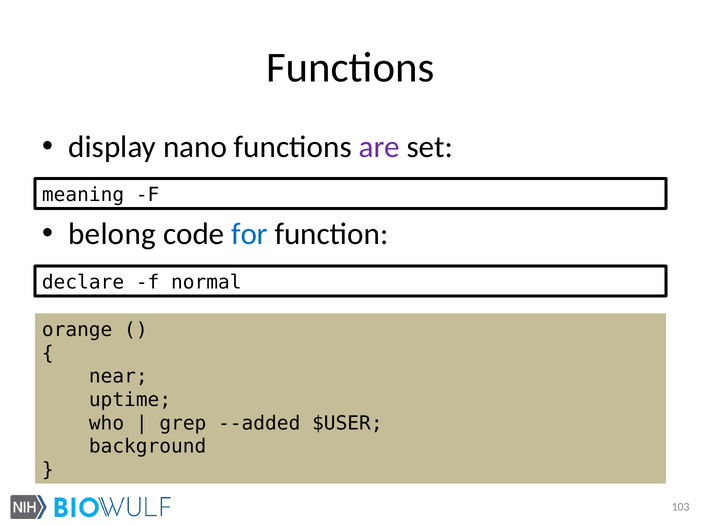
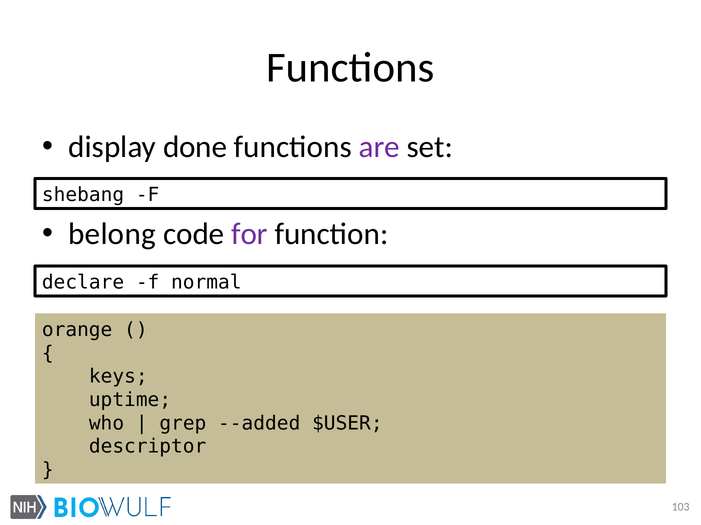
nano: nano -> done (195, 147)
meaning: meaning -> shebang (83, 195)
for colour: blue -> purple (250, 234)
near: near -> keys (118, 377)
background: background -> descriptor (148, 447)
